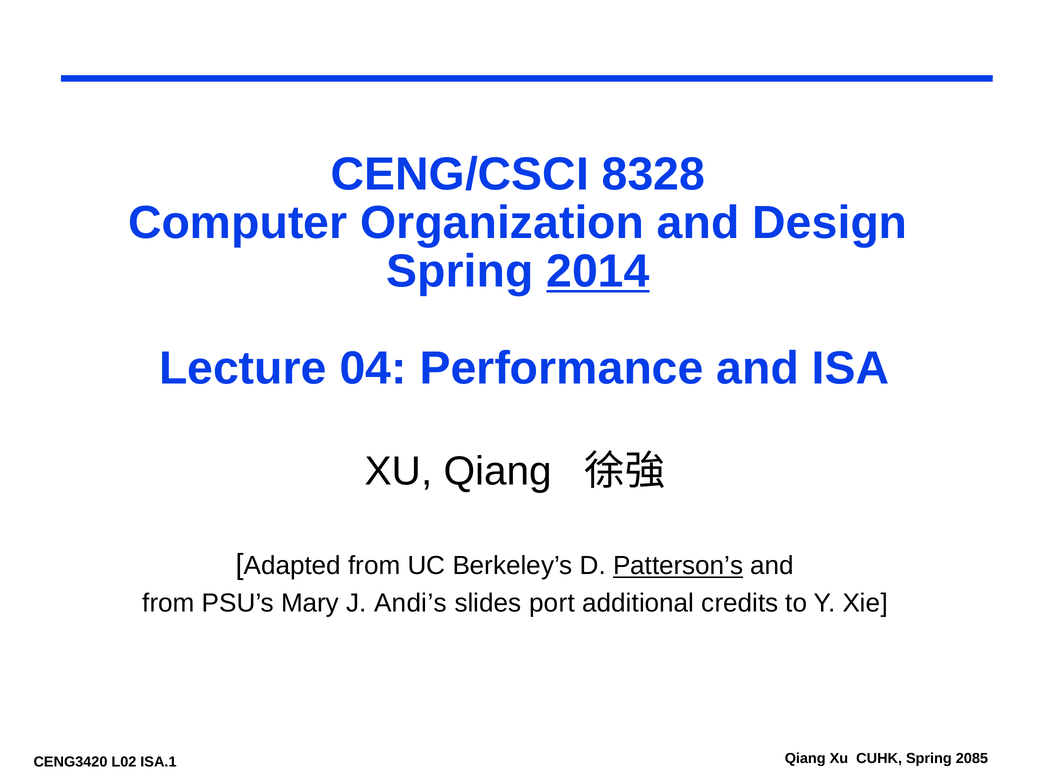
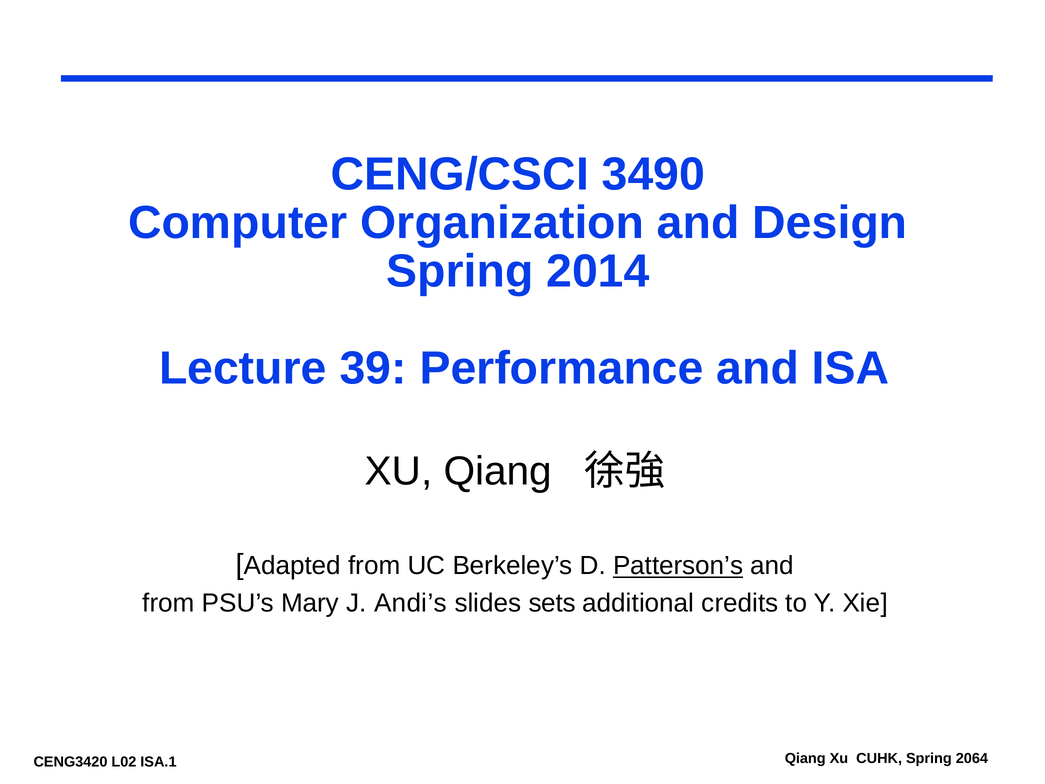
8328: 8328 -> 3490 (653, 174)
2014 underline: present -> none (598, 271)
04: 04 -> 39 (373, 368)
port: port -> sets (552, 603)
2085: 2085 -> 2064 (972, 758)
